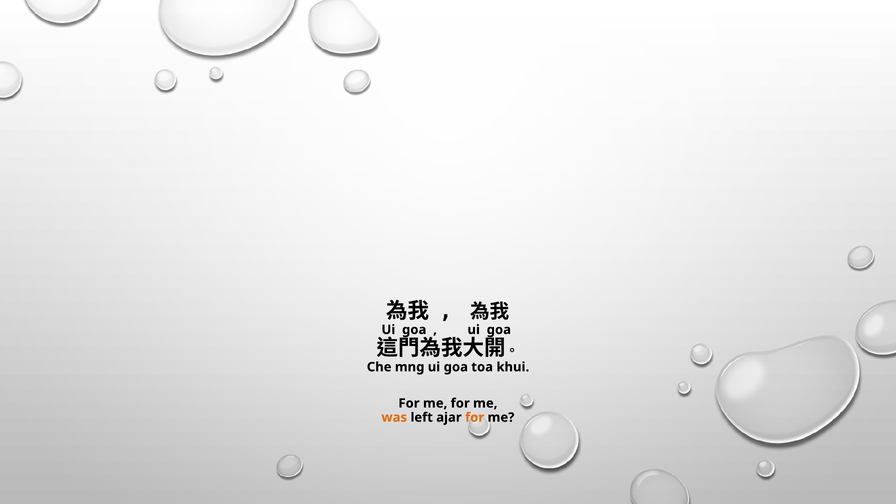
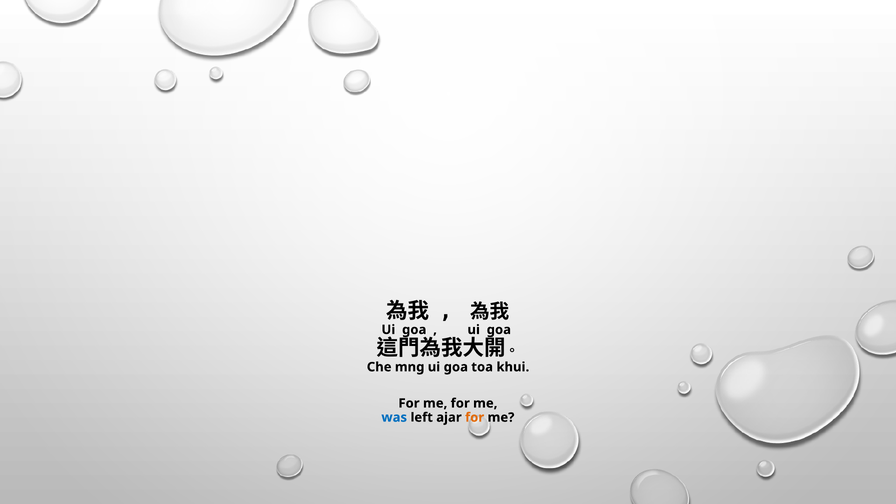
was colour: orange -> blue (394, 417)
